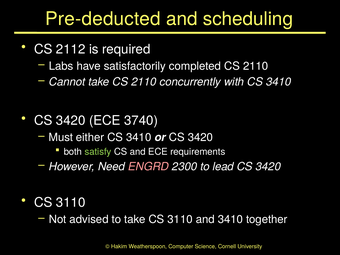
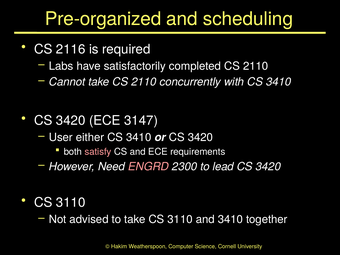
Pre-deducted: Pre-deducted -> Pre-organized (103, 19)
2112: 2112 -> 2116 (71, 49)
3740: 3740 -> 3147 (141, 121)
Must: Must -> User (61, 138)
satisfy colour: light green -> pink (98, 152)
